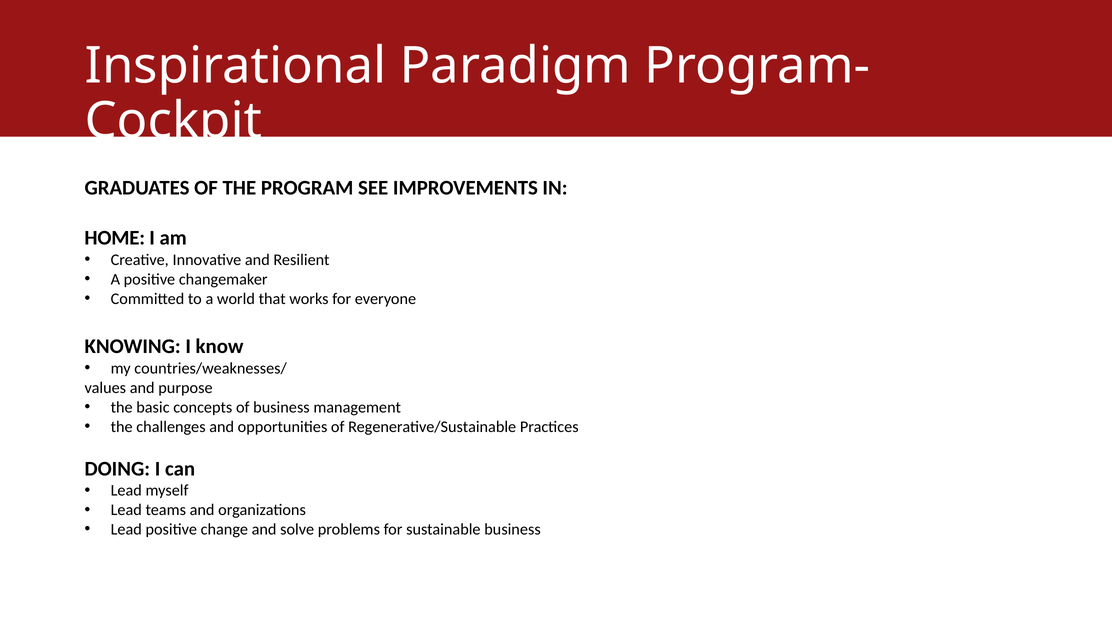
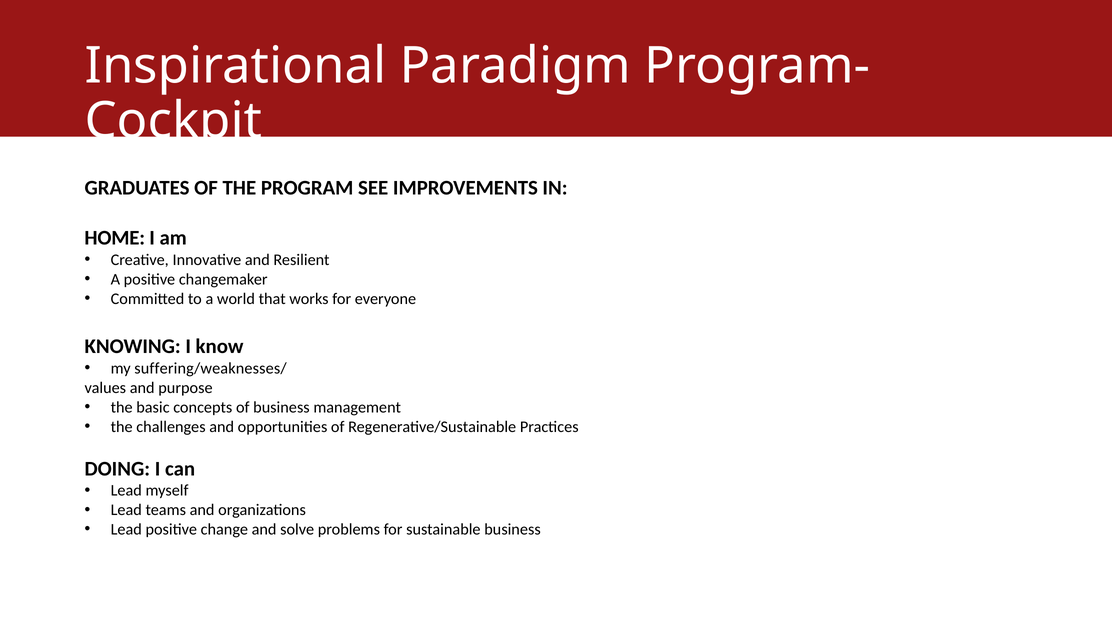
countries/weaknesses/: countries/weaknesses/ -> suffering/weaknesses/ (210, 369)
